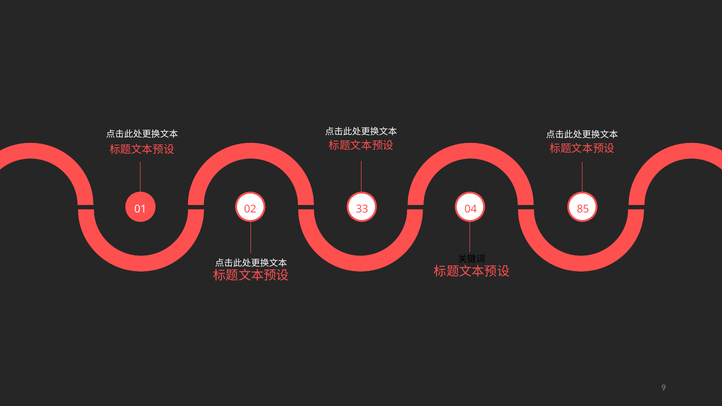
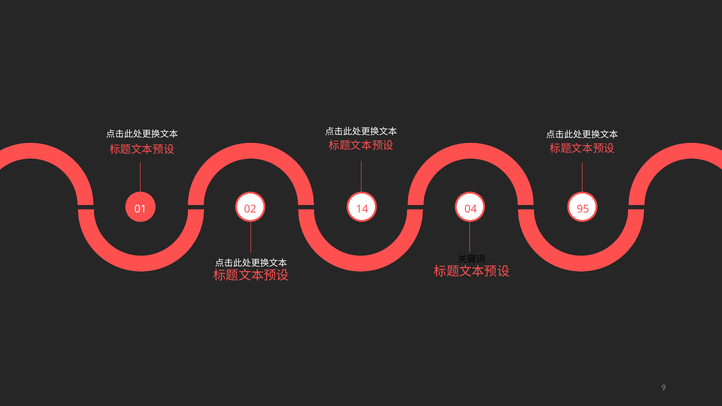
33: 33 -> 14 (362, 209)
85: 85 -> 95 (583, 209)
